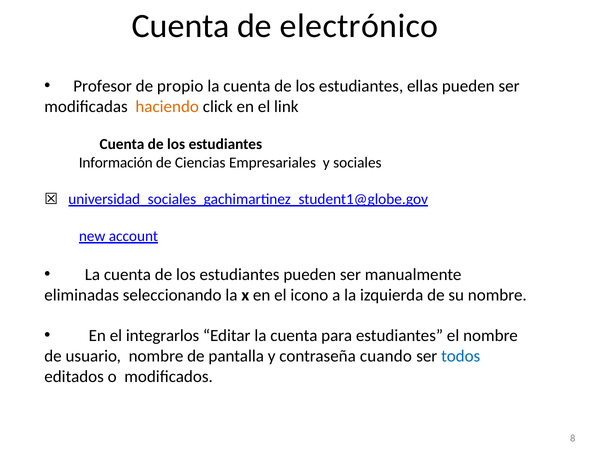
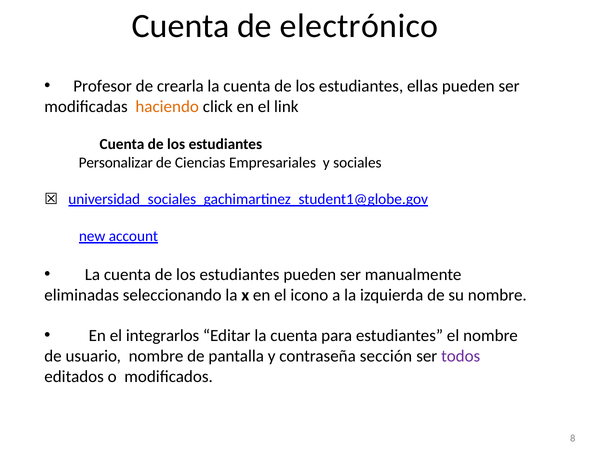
propio: propio -> crearla (180, 86)
Información: Información -> Personalizar (116, 163)
cuando: cuando -> sección (386, 356)
todos colour: blue -> purple (461, 356)
